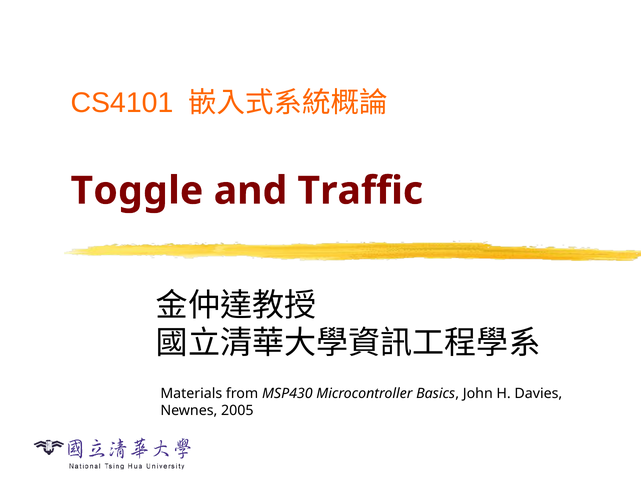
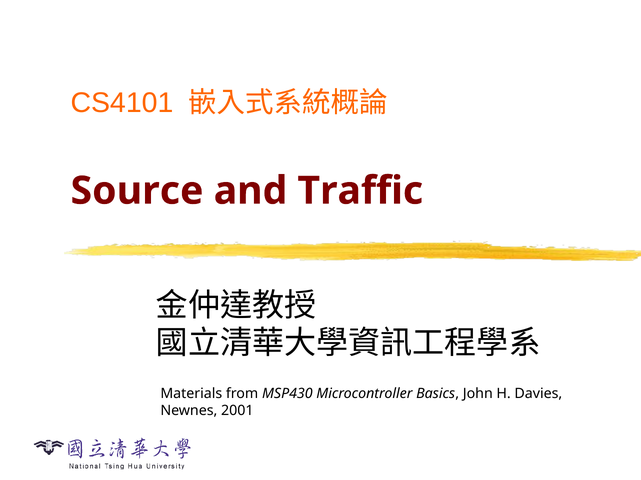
Toggle: Toggle -> Source (137, 191)
2005: 2005 -> 2001 (237, 411)
